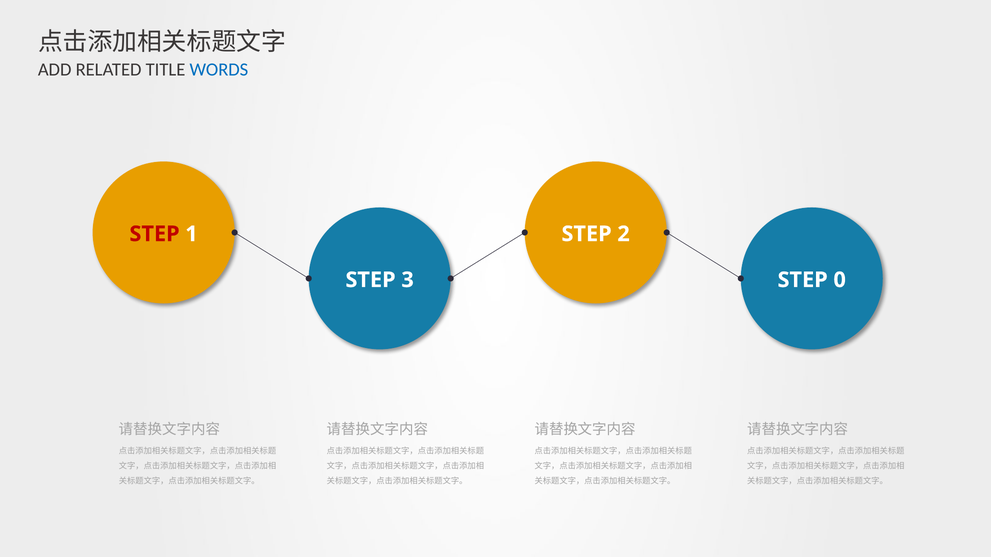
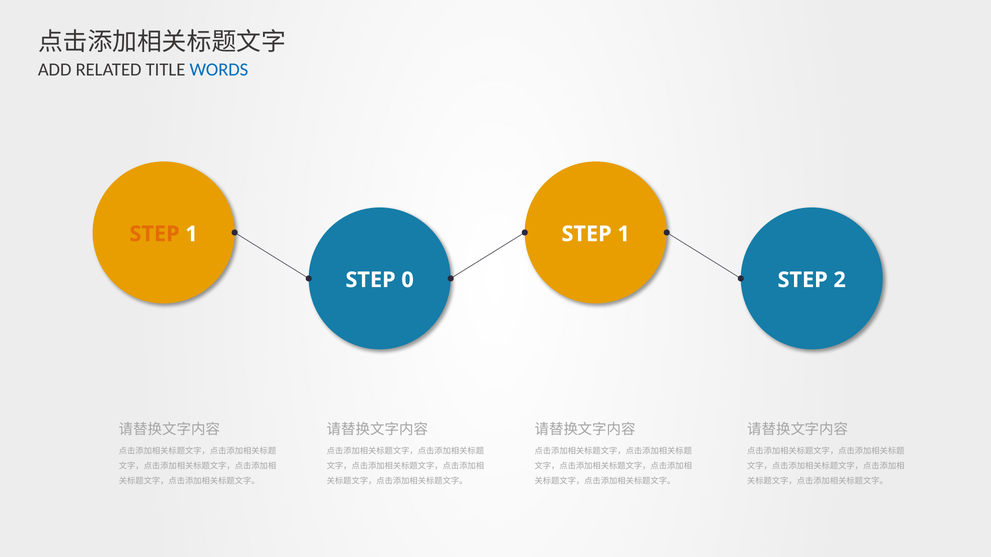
STEP colour: red -> orange (155, 234)
2: 2 -> 1 (624, 234)
3: 3 -> 0 (408, 280)
0: 0 -> 2 (840, 280)
